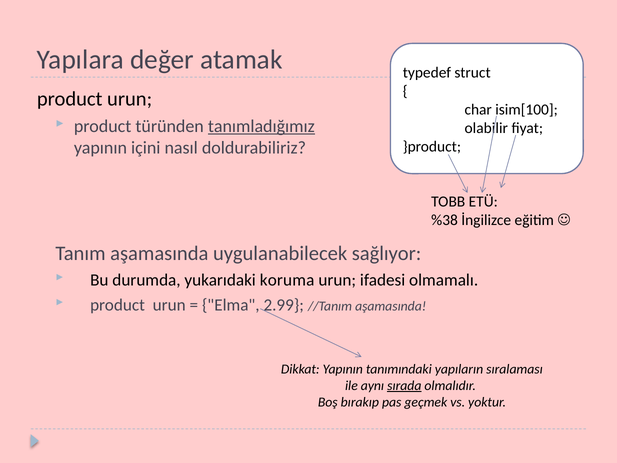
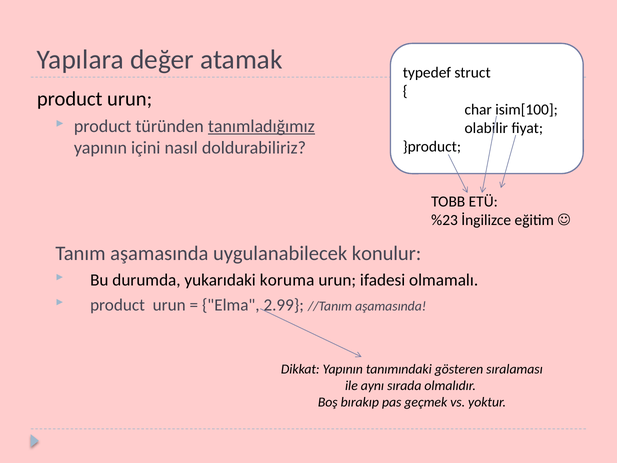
%38: %38 -> %23 (445, 220)
sağlıyor: sağlıyor -> konulur (387, 253)
yapıların: yapıların -> gösteren (459, 369)
sırada underline: present -> none (404, 385)
